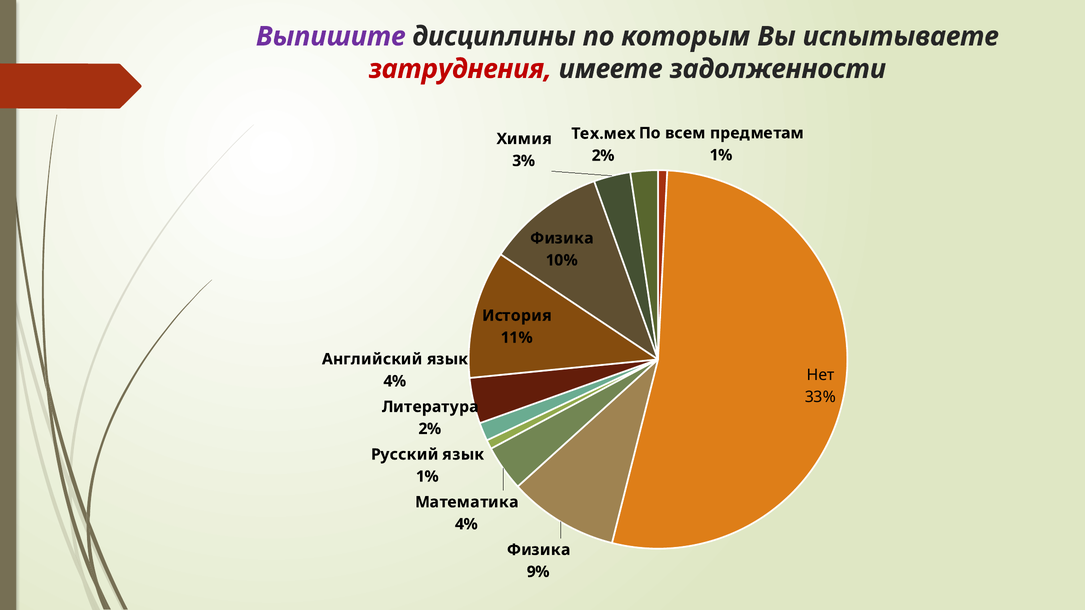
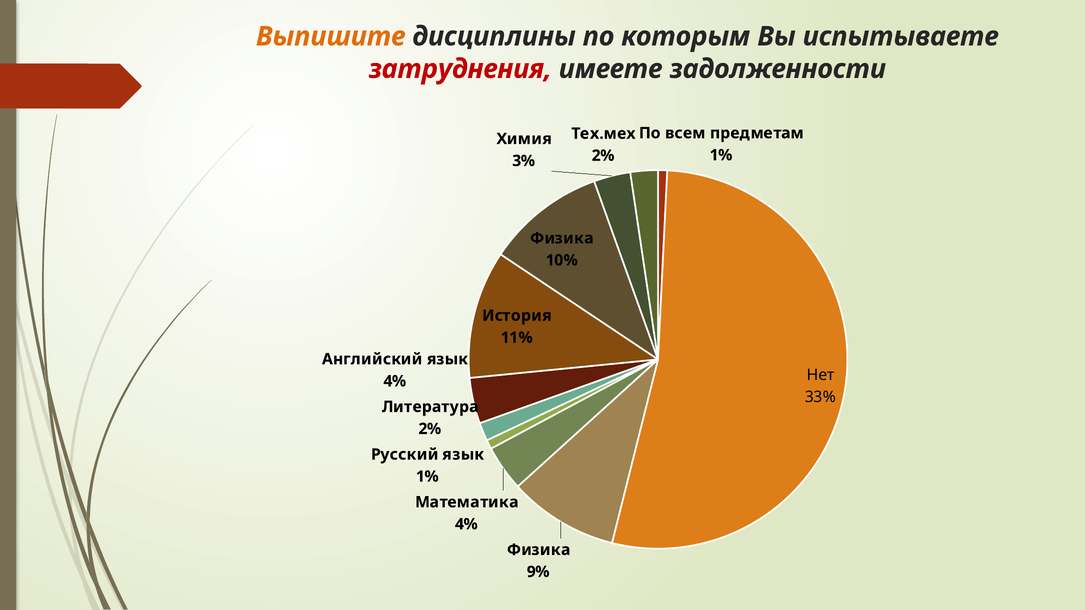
Выпишите colour: purple -> orange (331, 36)
